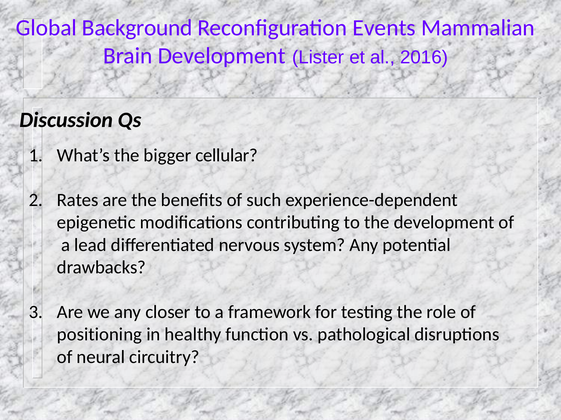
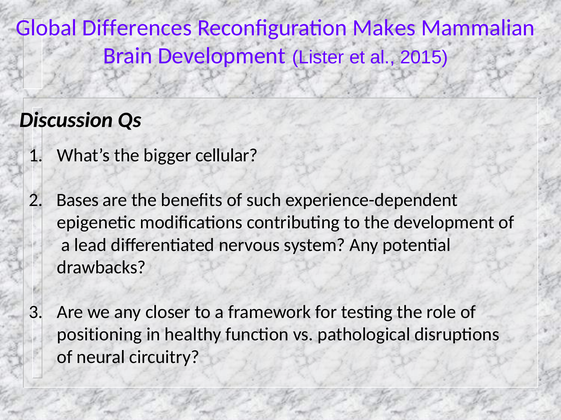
Background: Background -> Differences (137, 28)
Events: Events -> Makes (384, 28)
2016: 2016 -> 2015 (424, 57)
Rates: Rates -> Bases (78, 200)
